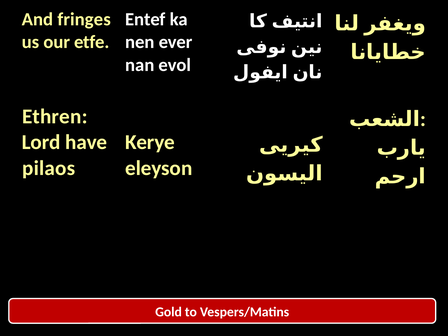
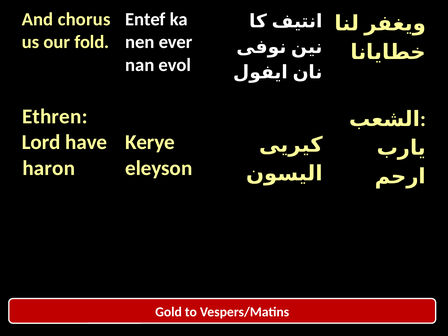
fringes: fringes -> chorus (84, 19)
etfe: etfe -> fold (92, 42)
pilaos: pilaos -> haron (49, 168)
